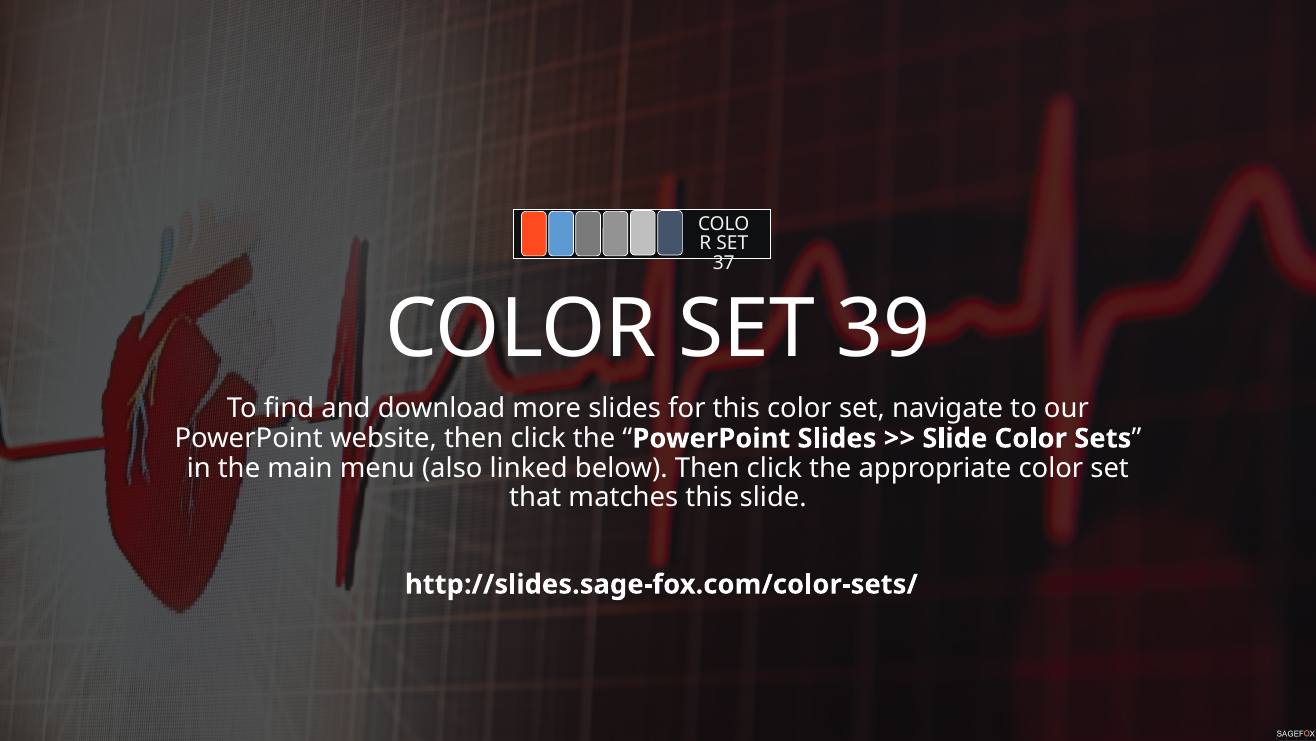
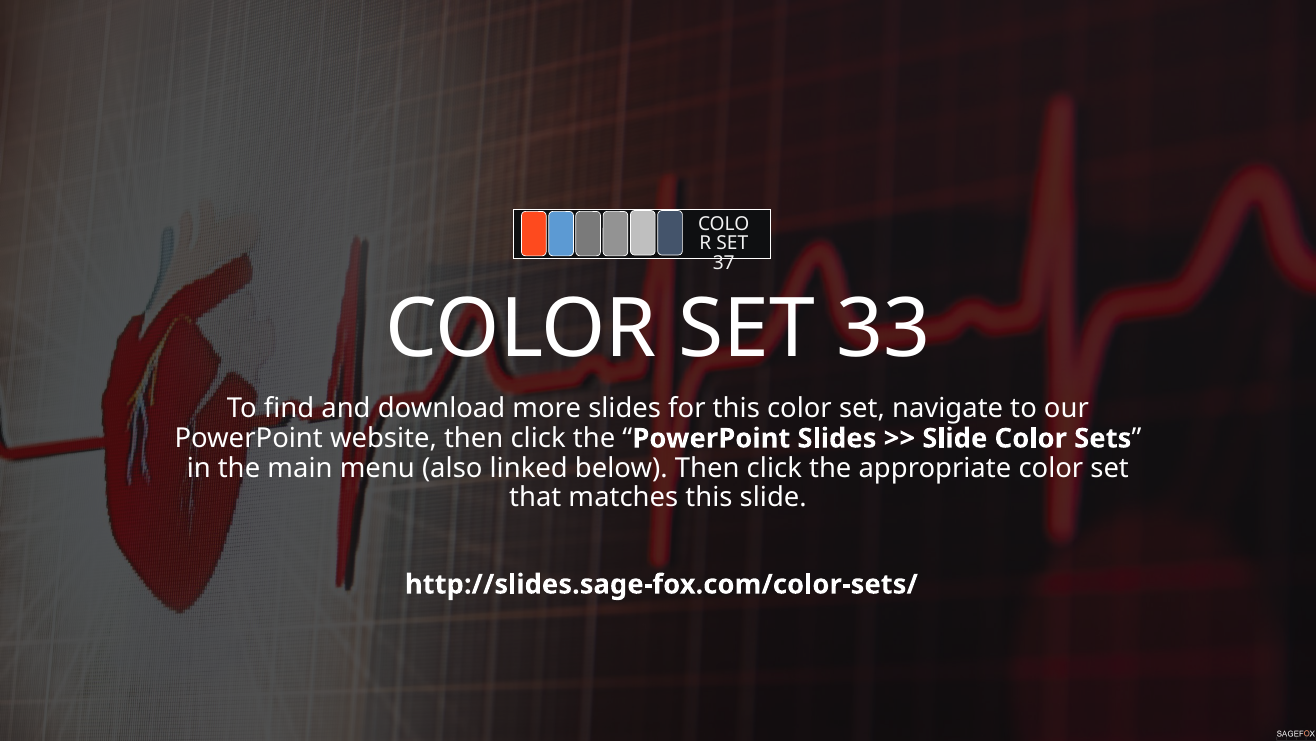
39: 39 -> 33 (883, 329)
